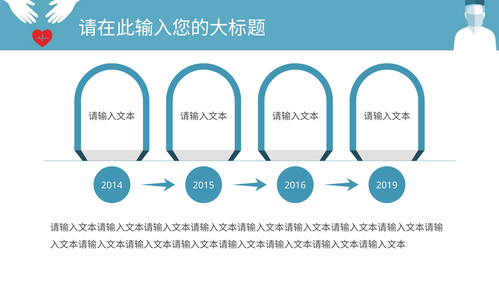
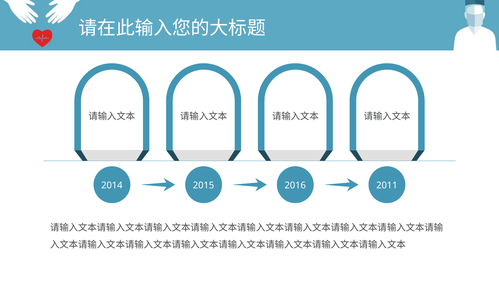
2019: 2019 -> 2011 (387, 185)
